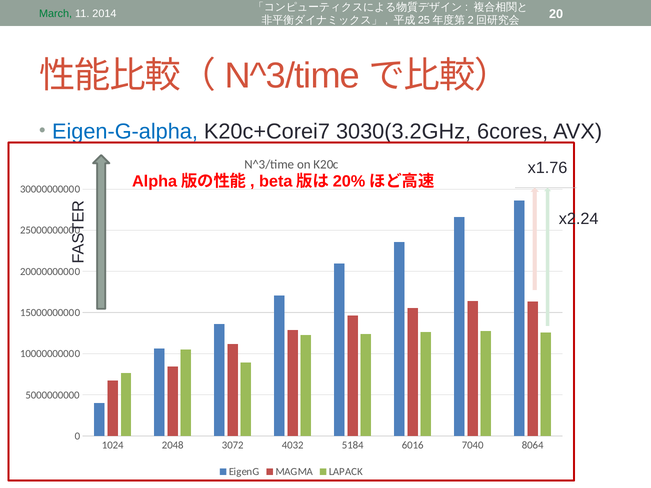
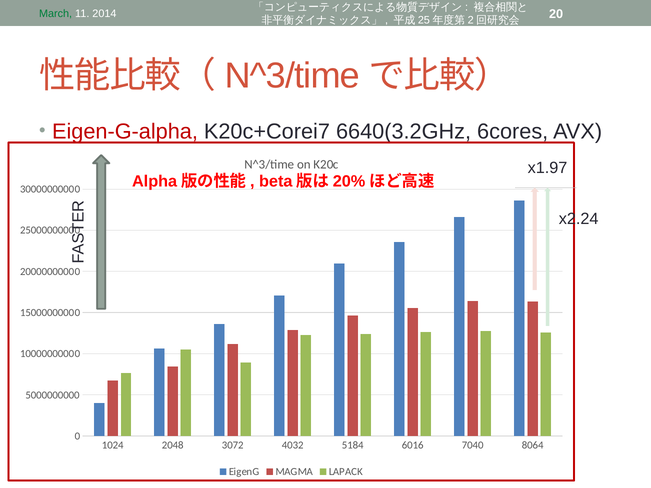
Eigen-G-alpha colour: blue -> red (125, 132)
3030(3.2GHz: 3030(3.2GHz -> 6640(3.2GHz (404, 132)
x1.76: x1.76 -> x1.97 (548, 168)
